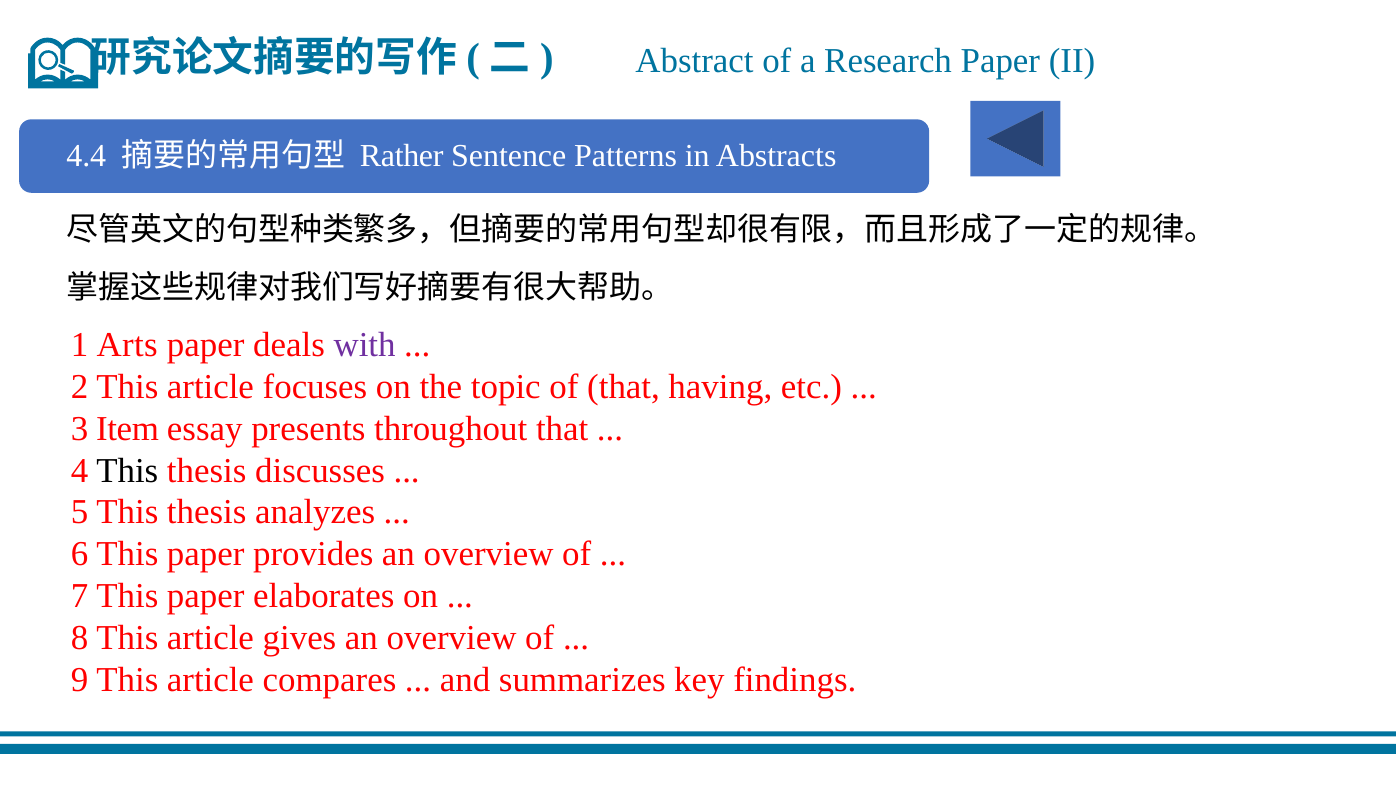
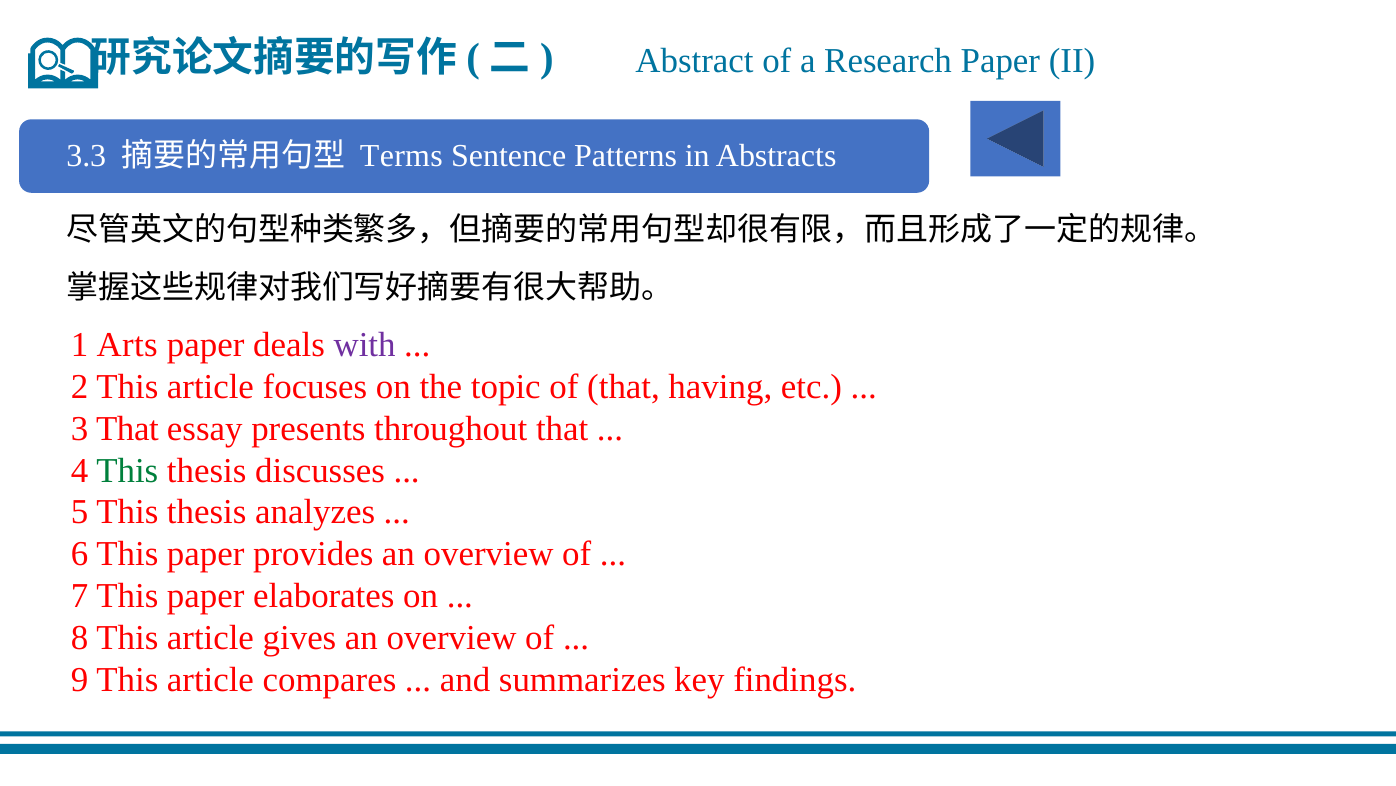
4.4: 4.4 -> 3.3 (86, 156)
Rather: Rather -> Terms (401, 156)
3 Item: Item -> That (127, 428)
This colour: black -> green (127, 470)
